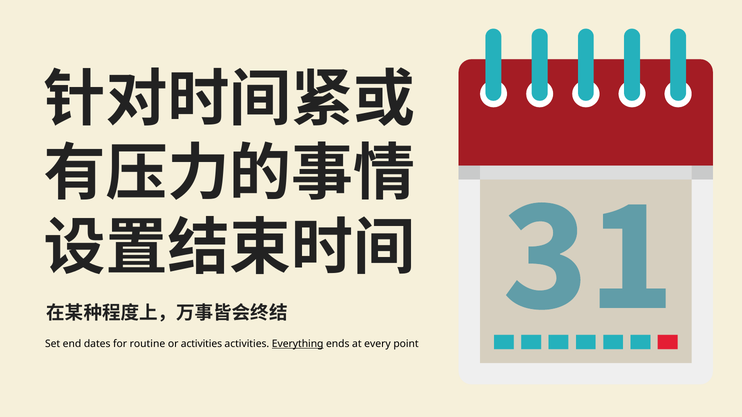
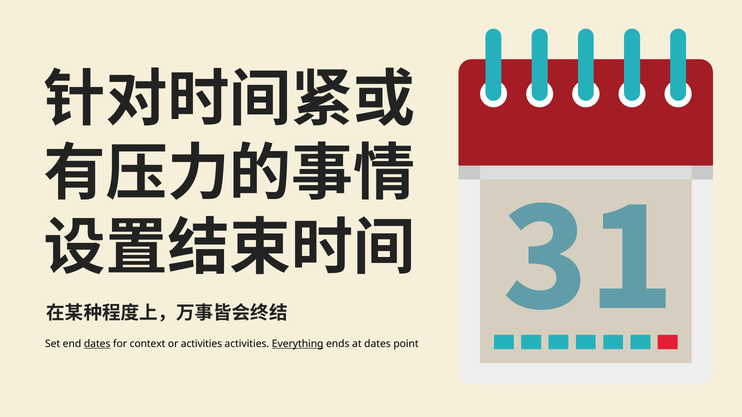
dates underline: none -> present (97, 344)
routine: routine -> context (148, 344)
at every: every -> dates (378, 344)
